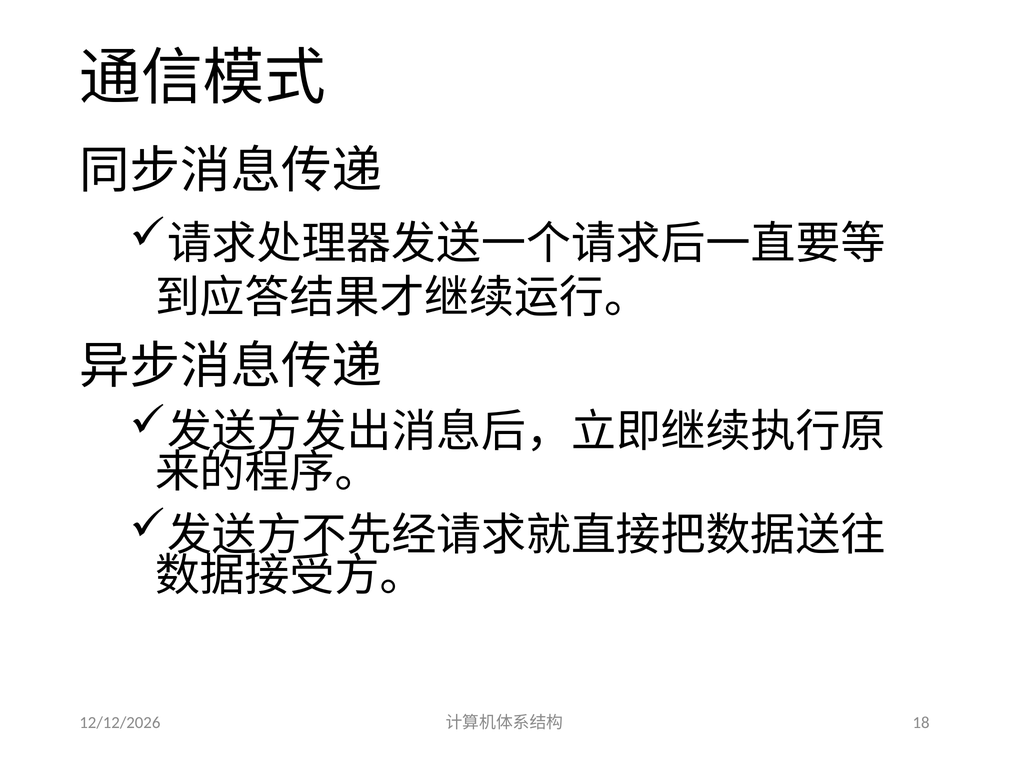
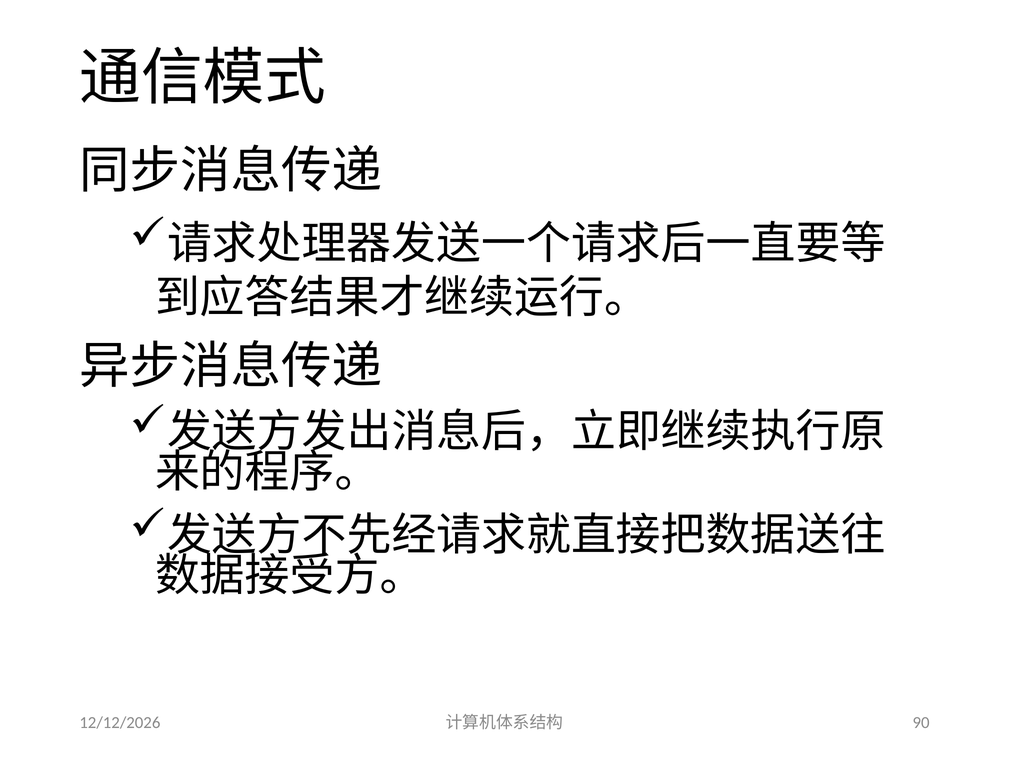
18: 18 -> 90 (921, 723)
